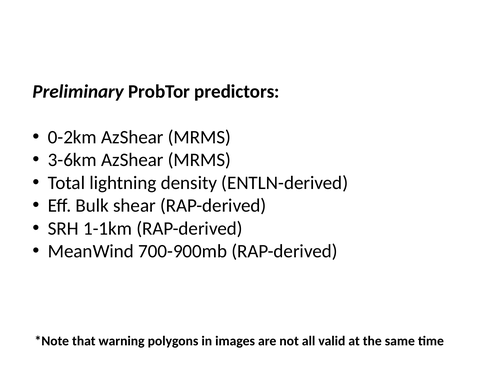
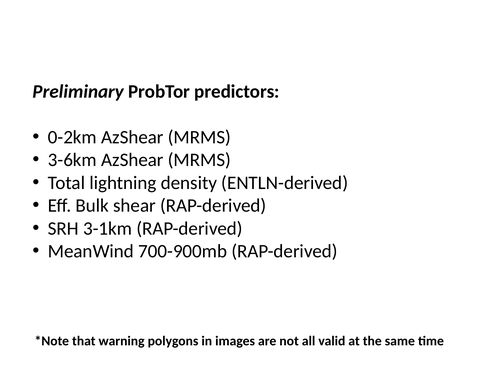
1-1km: 1-1km -> 3-1km (108, 229)
